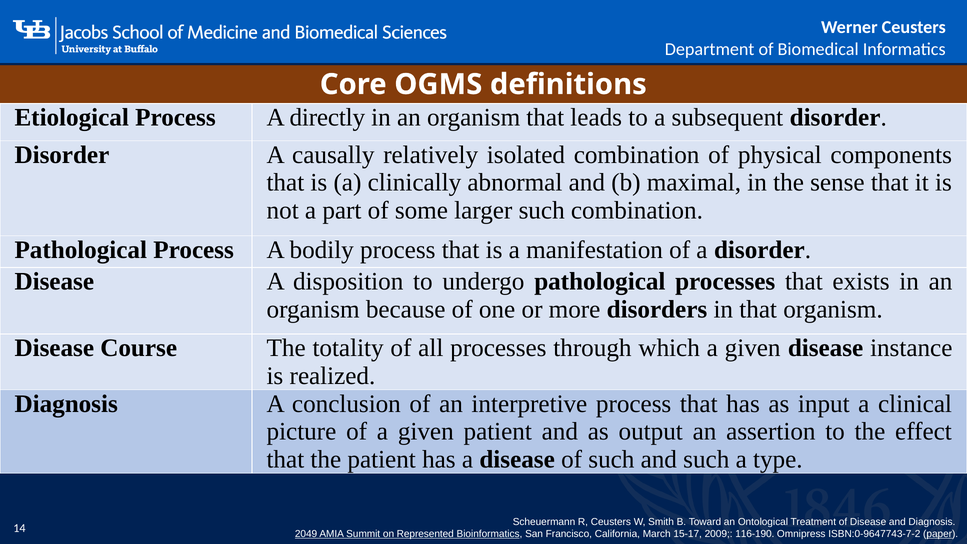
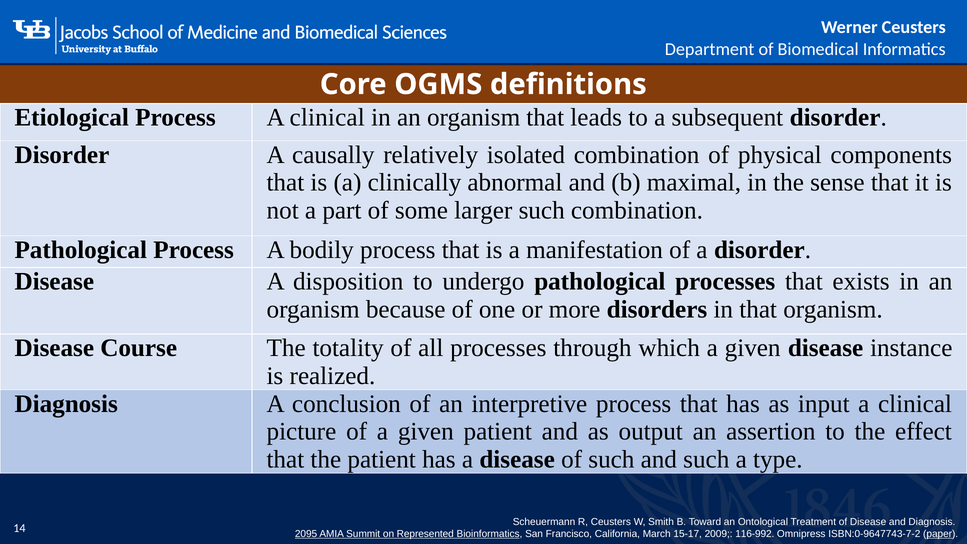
Process A directly: directly -> clinical (327, 117)
2049: 2049 -> 2095 (306, 534)
116-190: 116-190 -> 116-992 (755, 534)
